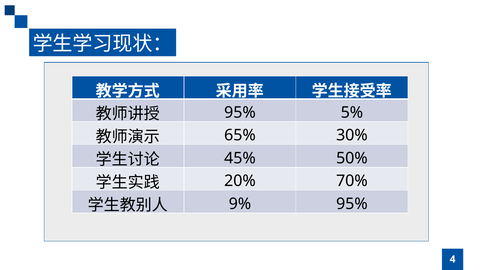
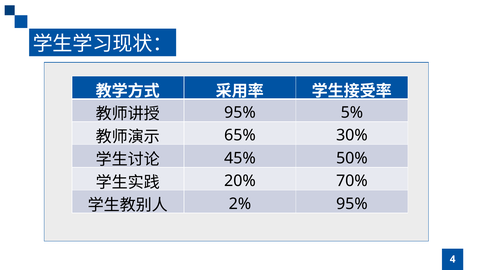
9%: 9% -> 2% (240, 204)
